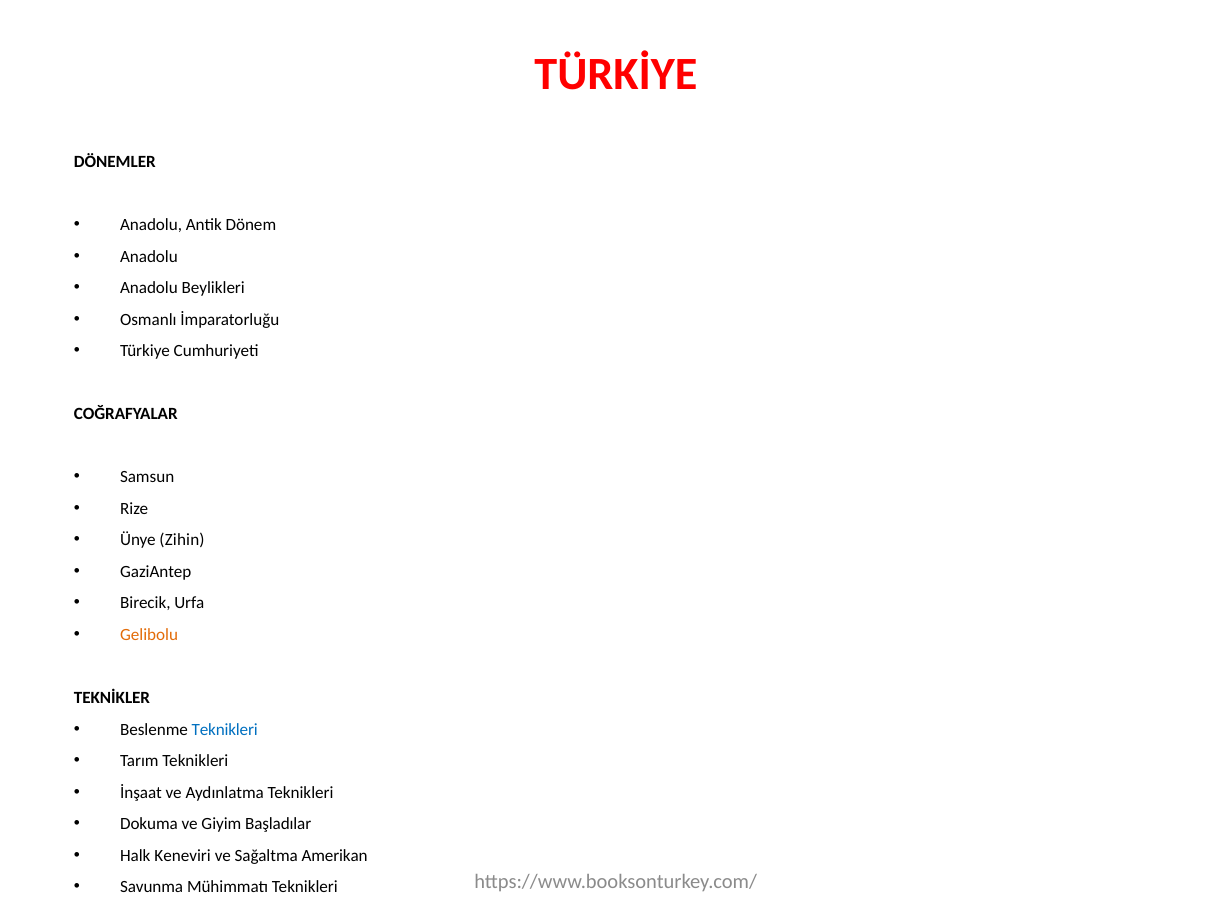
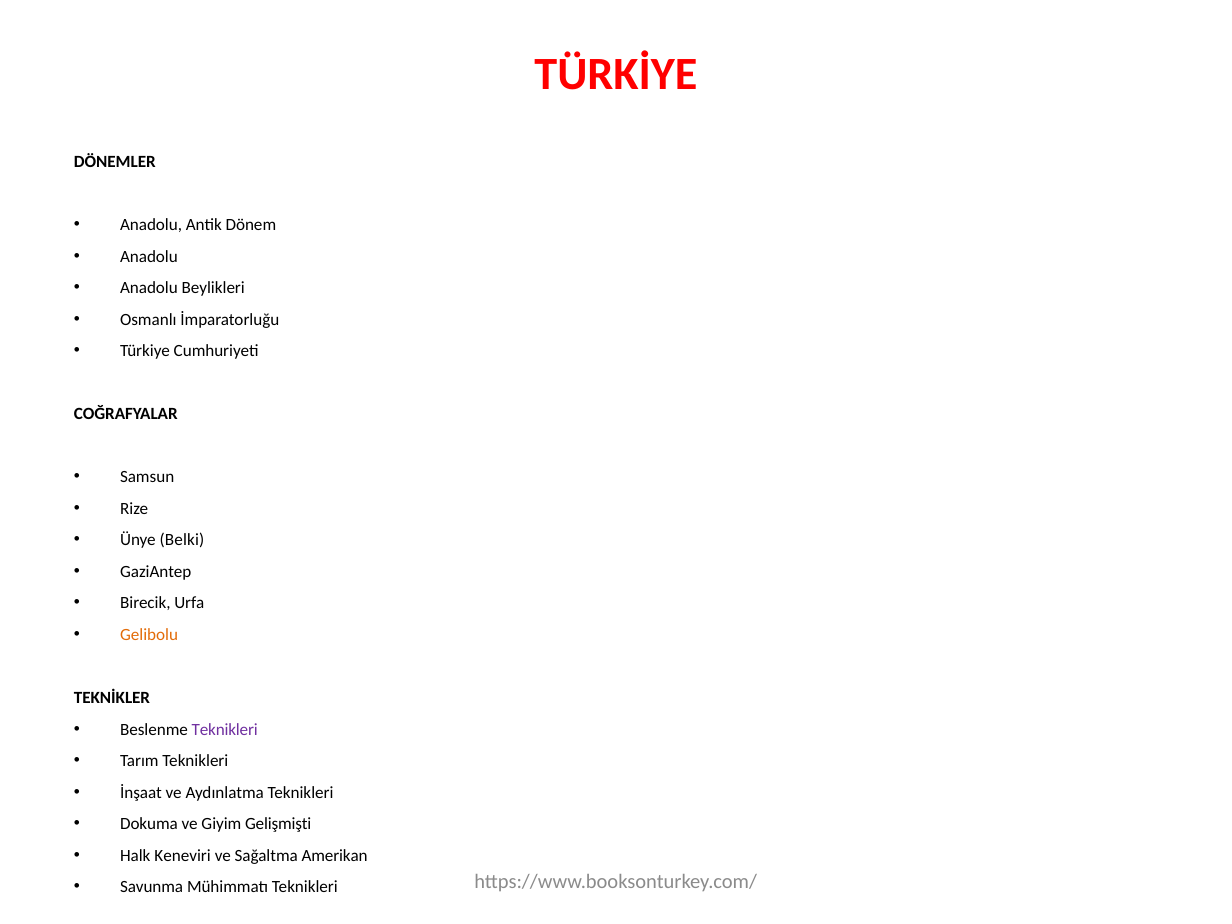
Zihin: Zihin -> Belki (182, 540)
Teknikleri colour: blue -> purple (225, 729)
Başladılar: Başladılar -> Gelişmişti (278, 824)
